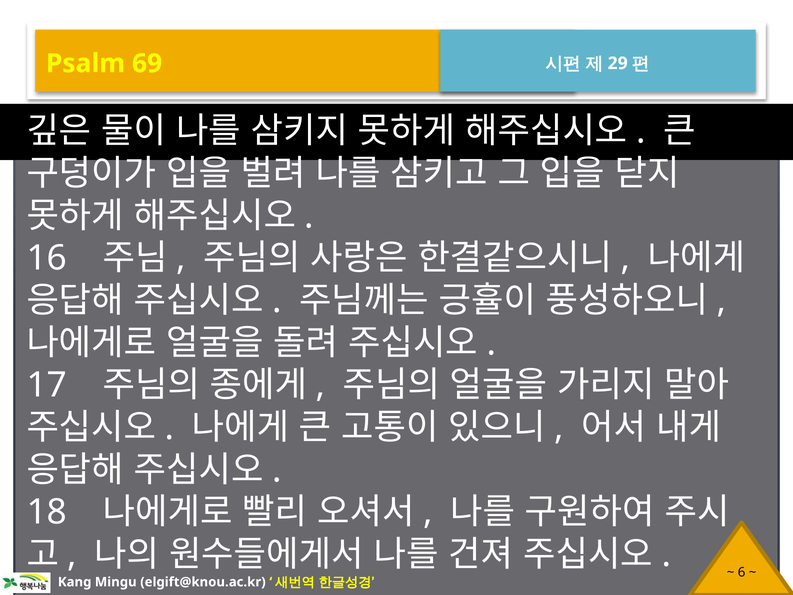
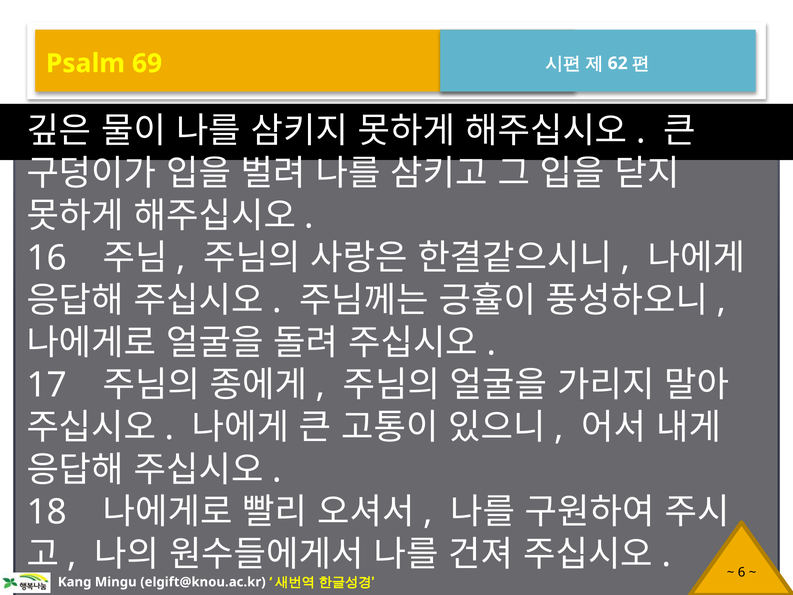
29: 29 -> 62 (618, 63)
